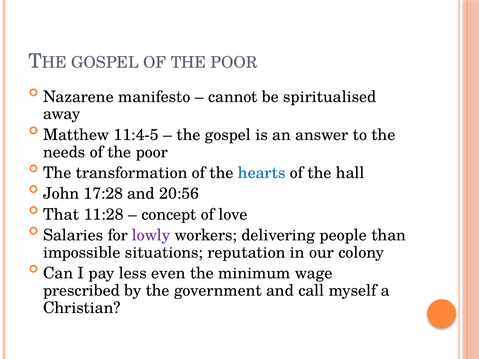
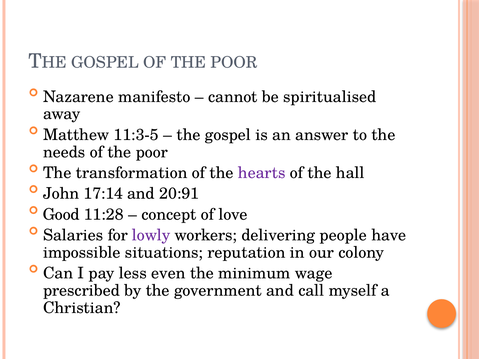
11:4-5: 11:4-5 -> 11:3-5 (136, 135)
hearts colour: blue -> purple (262, 173)
17:28: 17:28 -> 17:14 (103, 194)
20:56: 20:56 -> 20:91 (179, 194)
That: That -> Good (61, 215)
than: than -> have (389, 235)
